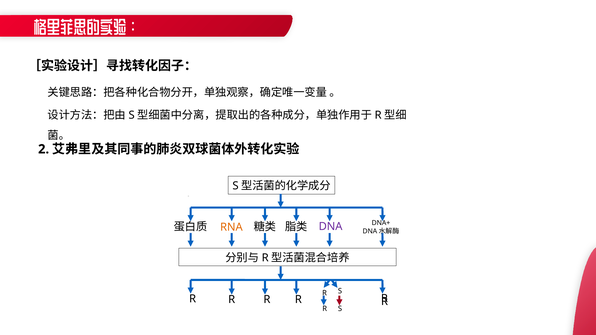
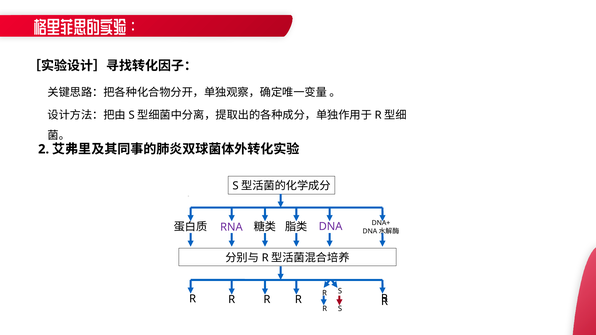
RNA colour: orange -> purple (231, 227)
